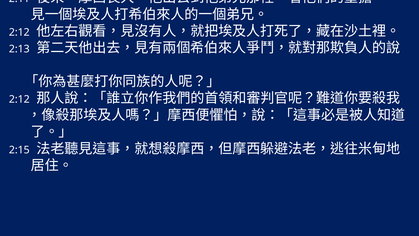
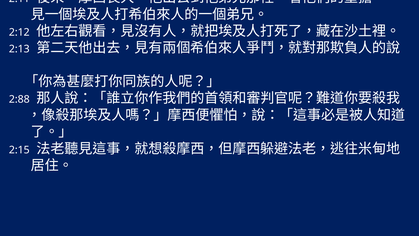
2:12: 2:12 -> 2:88 (19, 99)
